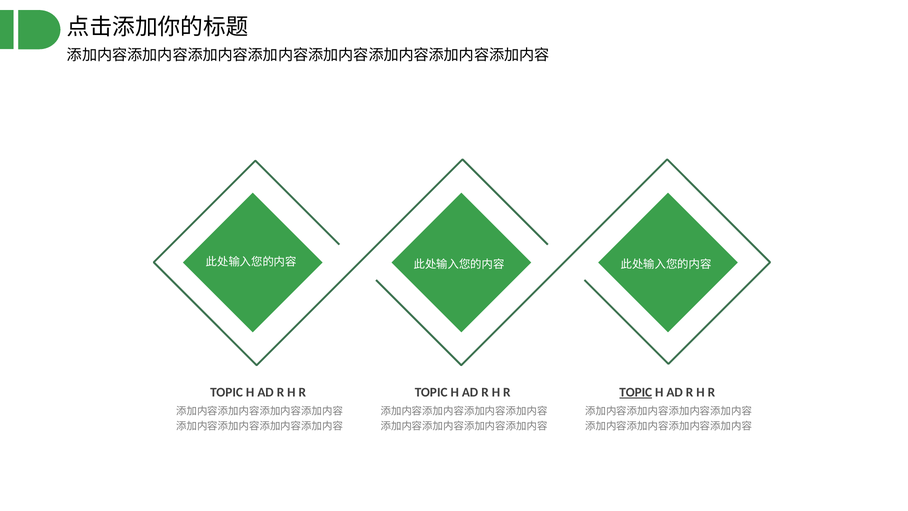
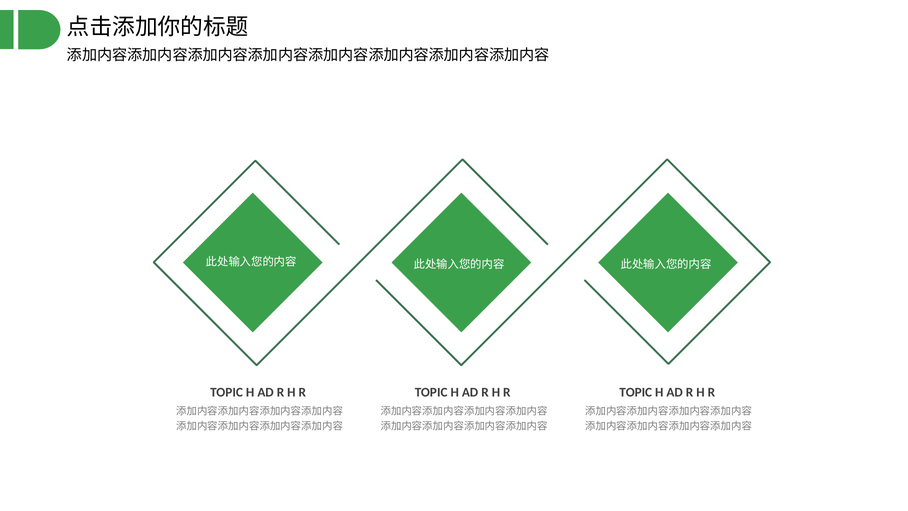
TOPIC underline: present -> none (636, 392)
